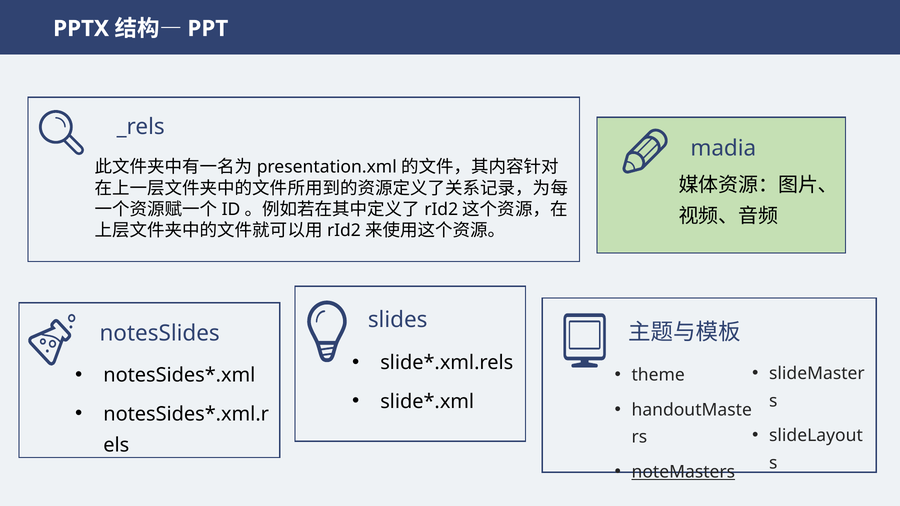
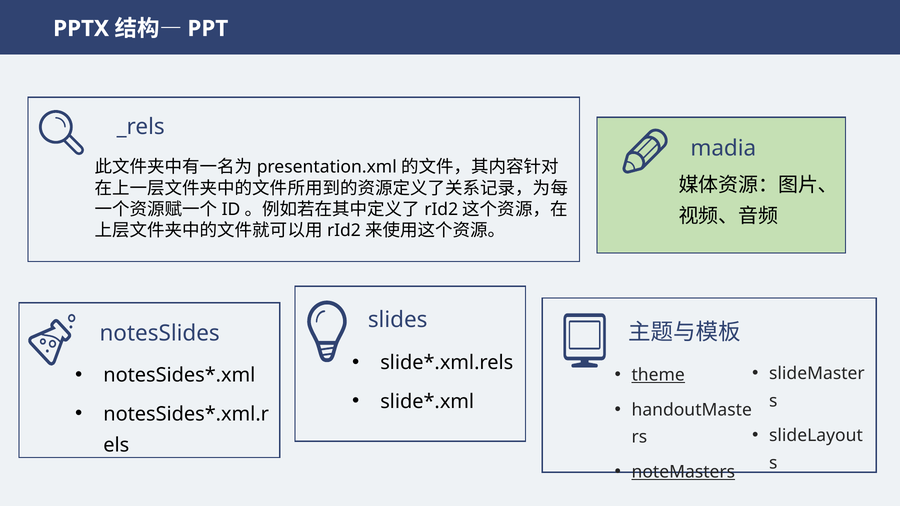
theme underline: none -> present (658, 375)
